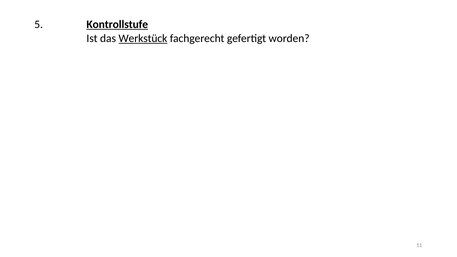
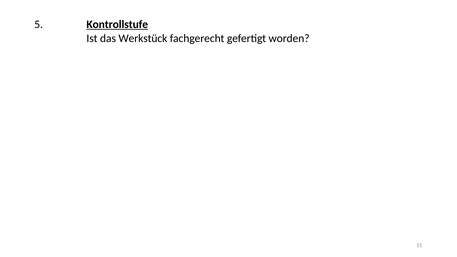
Werkstück underline: present -> none (143, 38)
